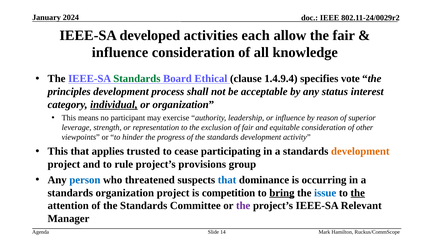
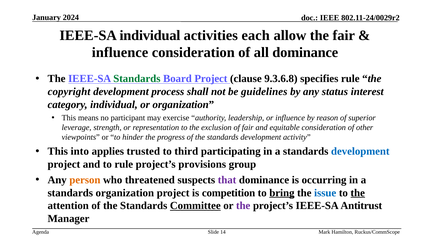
IEEE-SA developed: developed -> individual (150, 35)
all knowledge: knowledge -> dominance (305, 53)
Board Ethical: Ethical -> Project (211, 79)
1.4.9.4: 1.4.9.4 -> 9.3.6.8 (281, 79)
specifies vote: vote -> rule (350, 79)
principles: principles -> copyright (69, 92)
acceptable: acceptable -> guidelines (264, 92)
individual underline: present -> none (114, 105)
This that: that -> into (80, 151)
cease: cease -> third (186, 151)
development colour: orange -> blue (360, 151)
person colour: blue -> orange (85, 180)
that colour: blue -> purple (227, 180)
Committee underline: none -> present (195, 206)
Relevant: Relevant -> Antitrust (361, 206)
